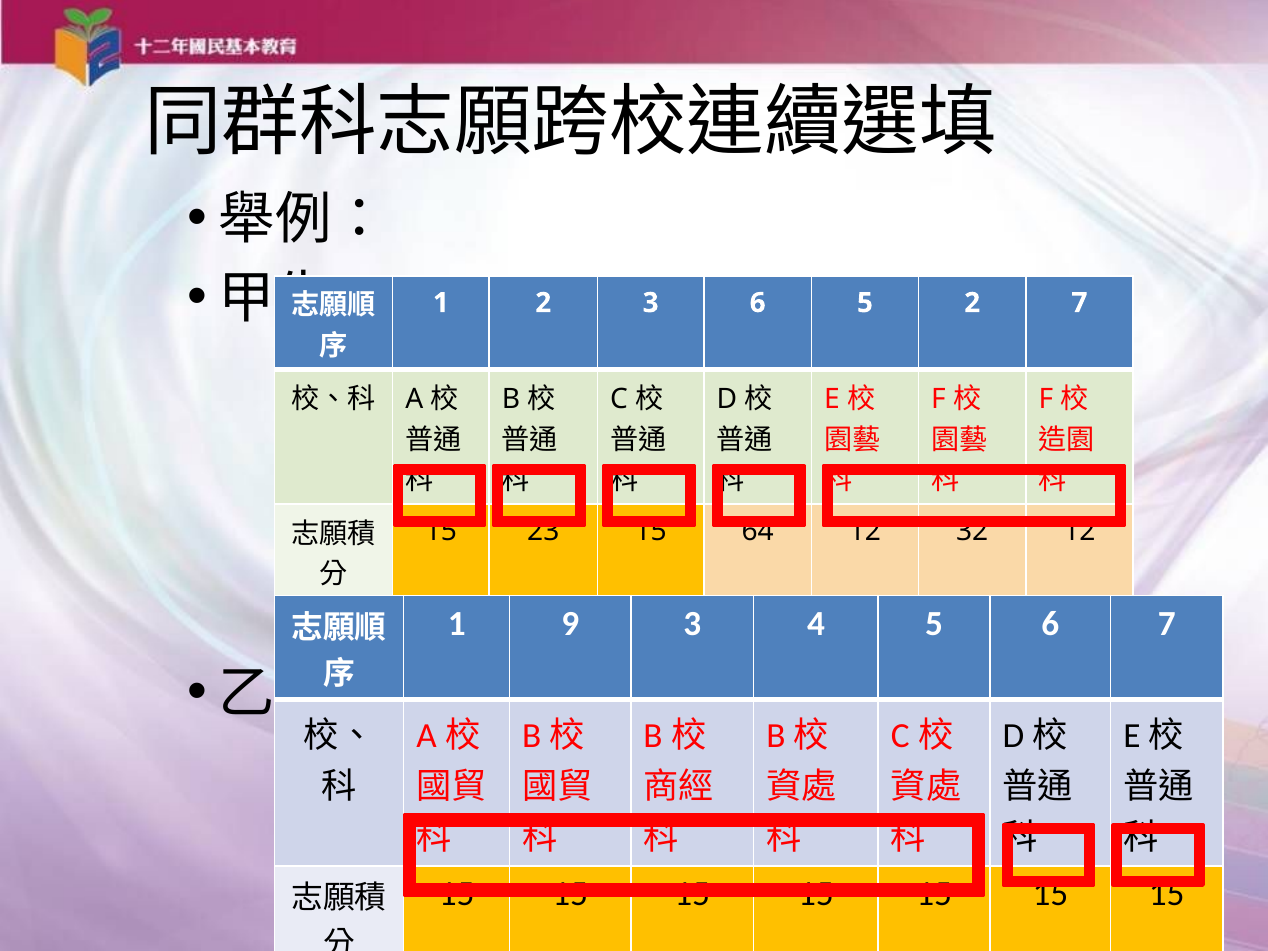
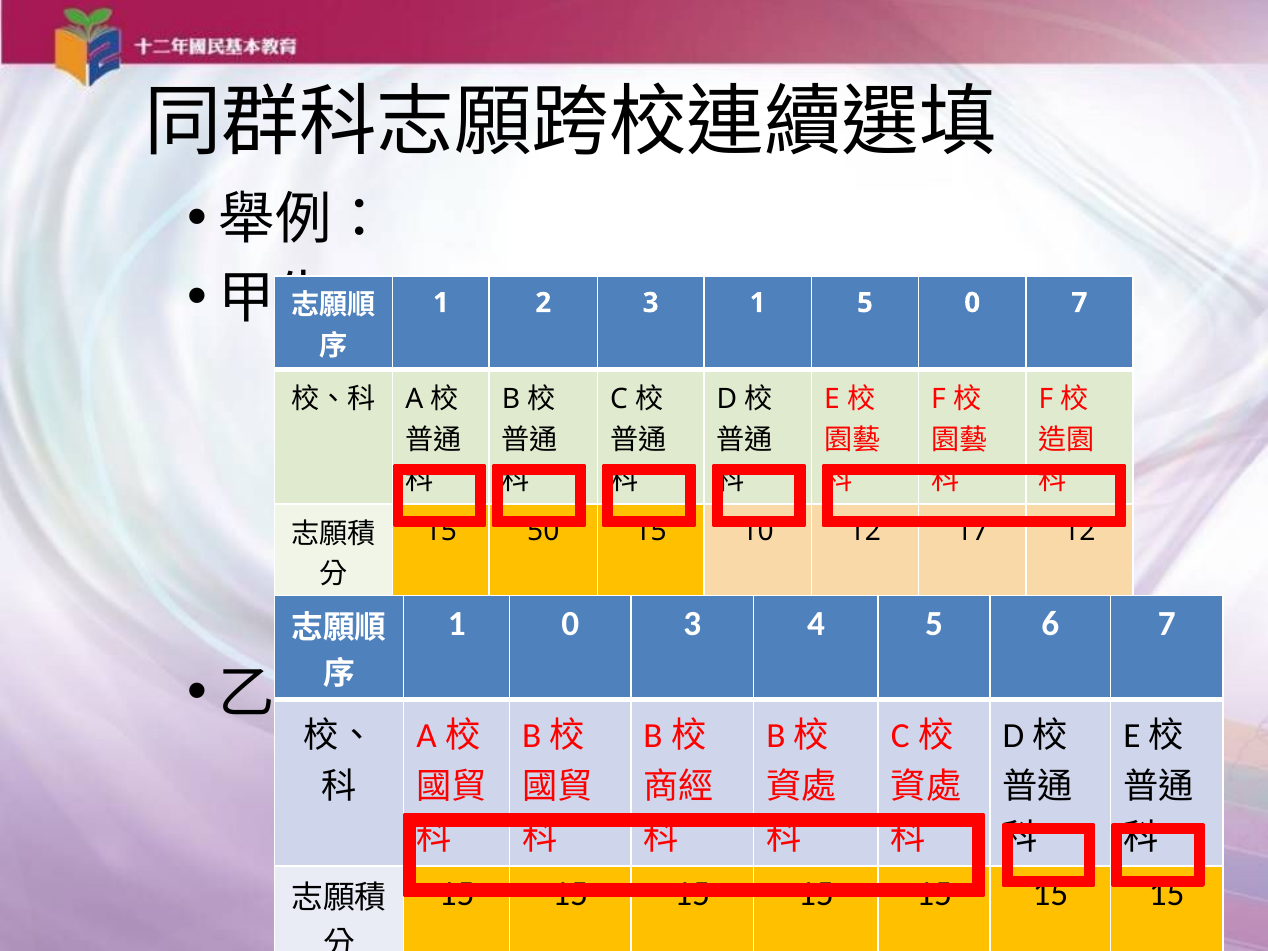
3 6: 6 -> 1 (758, 303)
5 2: 2 -> 0 (972, 303)
23: 23 -> 50 (543, 531)
64: 64 -> 10 (758, 531)
32: 32 -> 17 (972, 531)
1 9: 9 -> 0 (570, 624)
